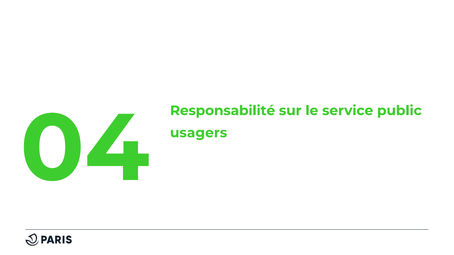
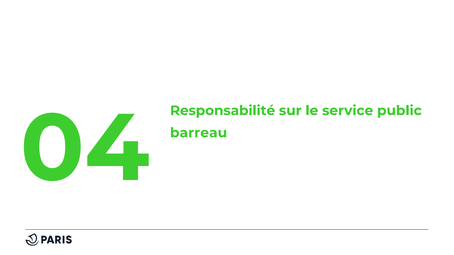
usagers: usagers -> barreau (199, 133)
